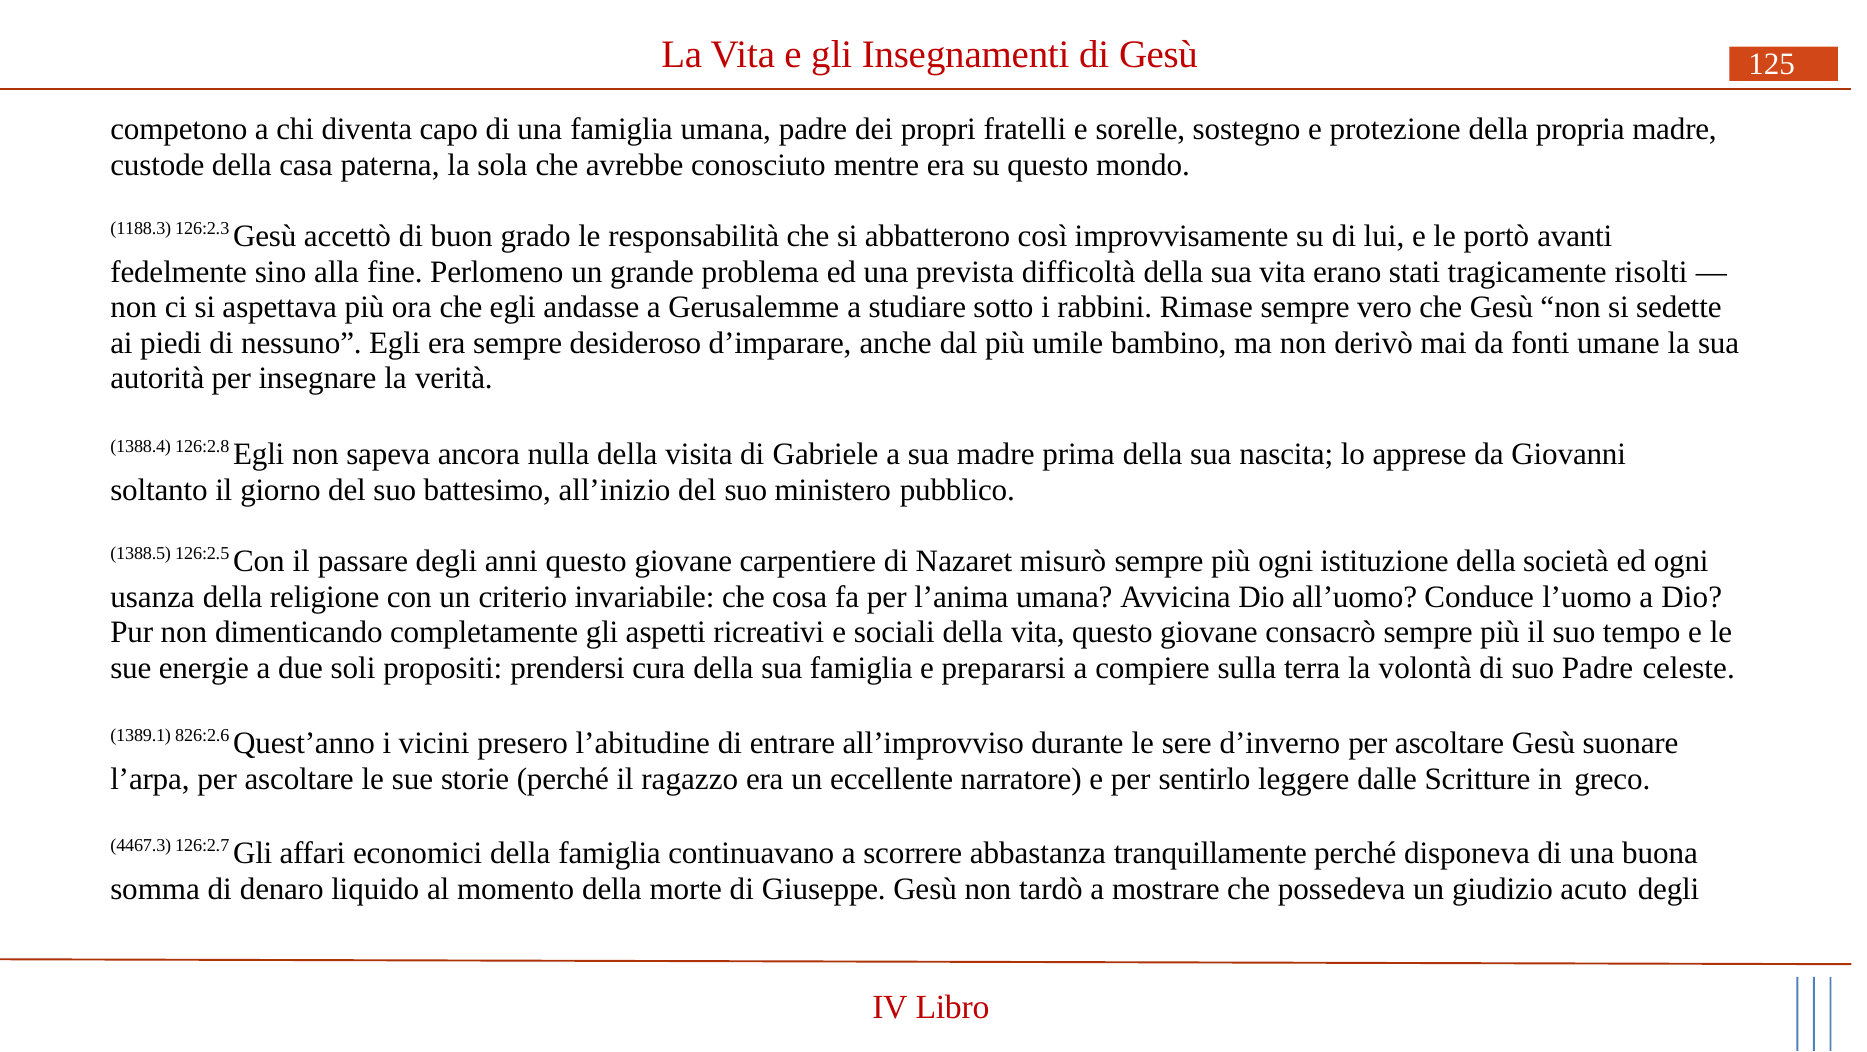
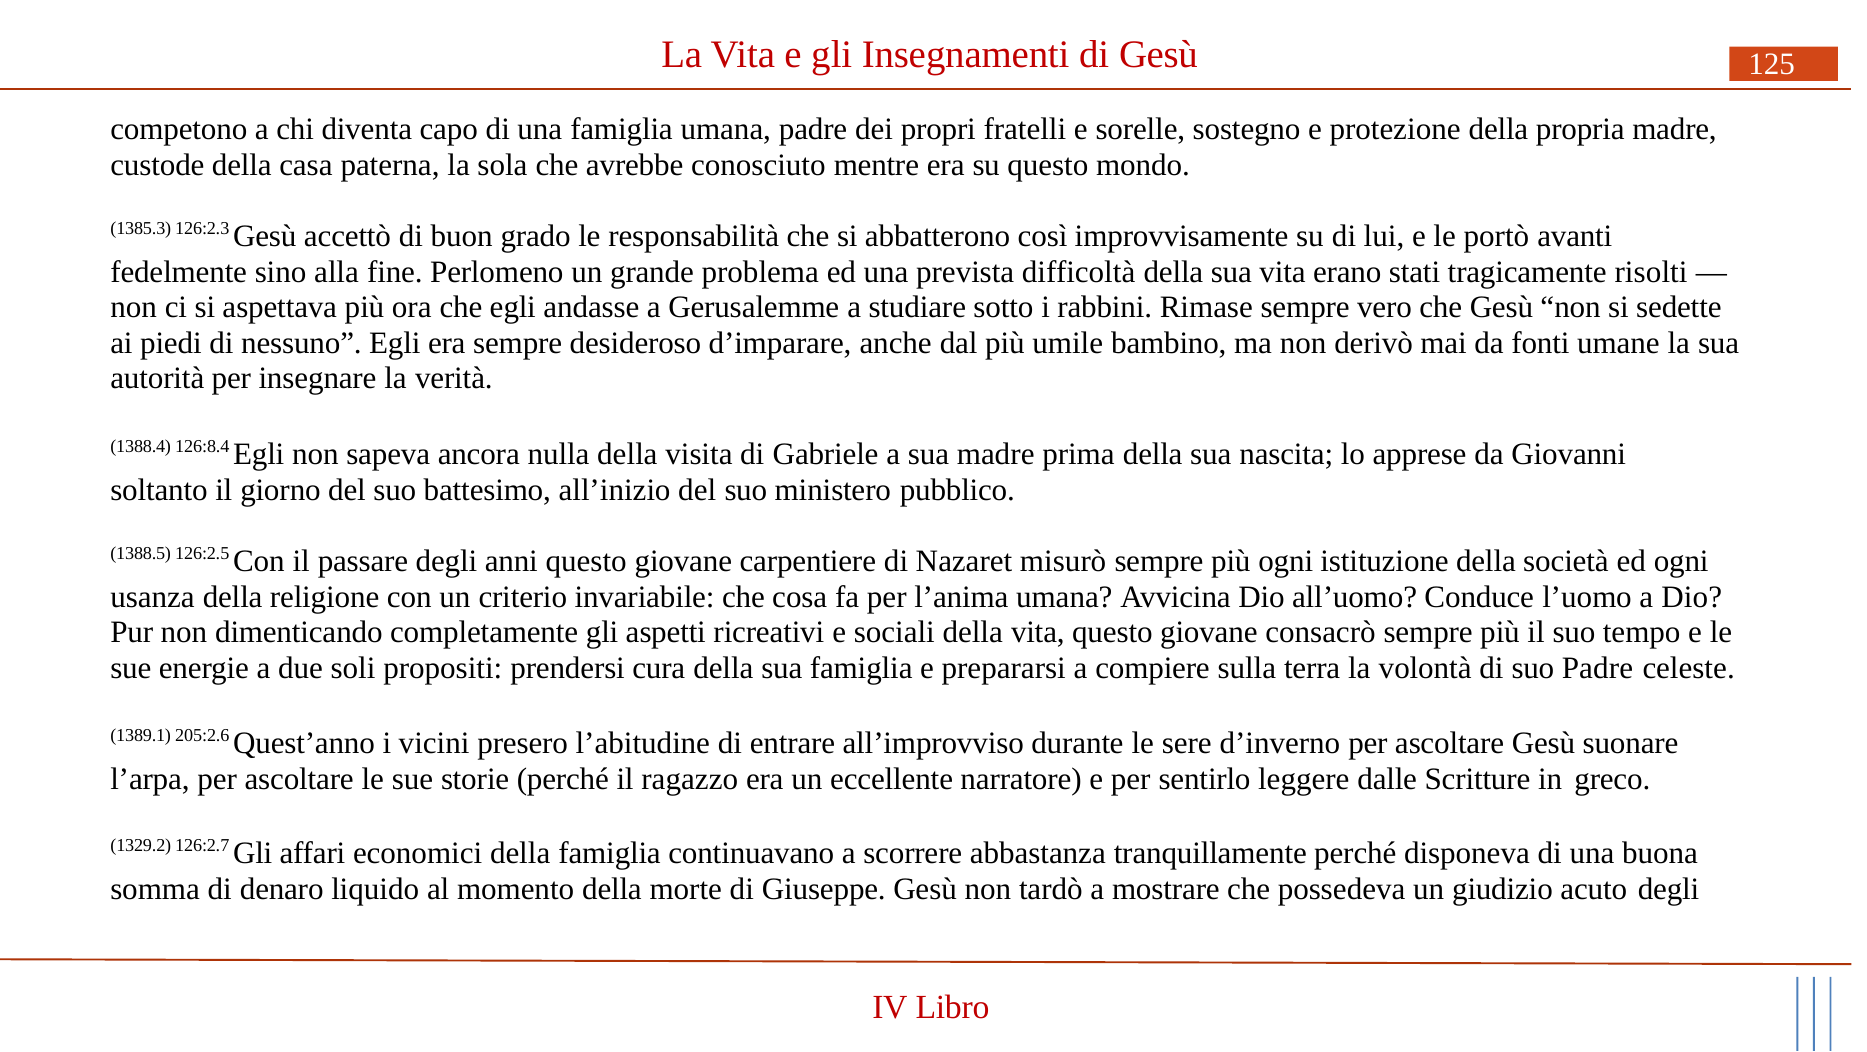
1188.3: 1188.3 -> 1385.3 (141, 229)
126:2.8: 126:2.8 -> 126:8.4 (202, 446)
826:2.6: 826:2.6 -> 205:2.6 (202, 736)
4467.3: 4467.3 -> 1329.2 (141, 845)
